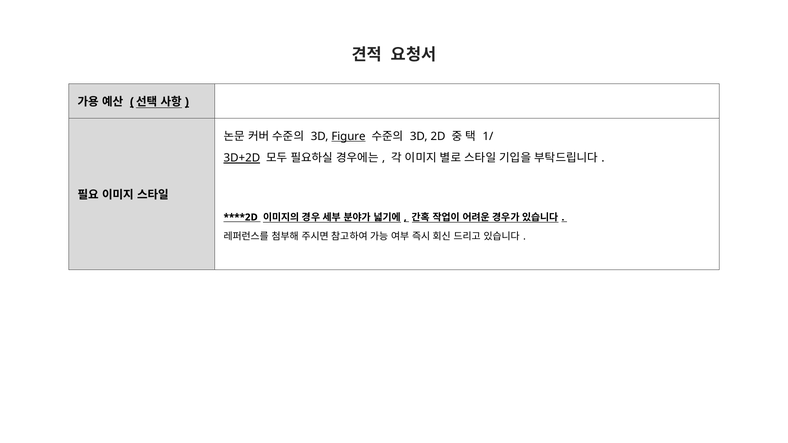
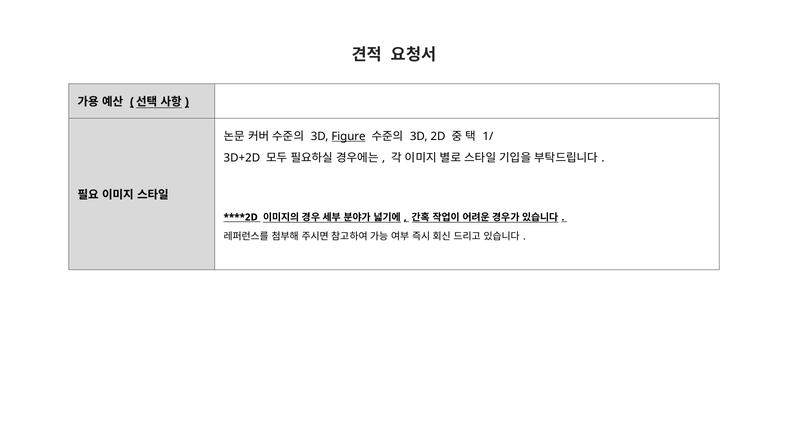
3D+2D underline: present -> none (242, 158)
